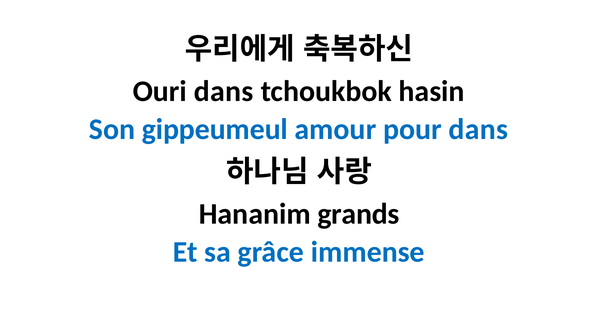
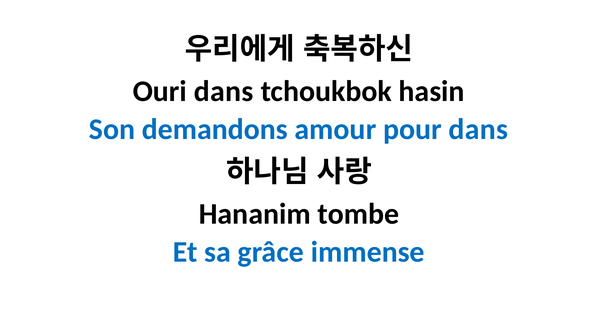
gippeumeul: gippeumeul -> demandons (215, 129)
grands: grands -> tombe (358, 214)
